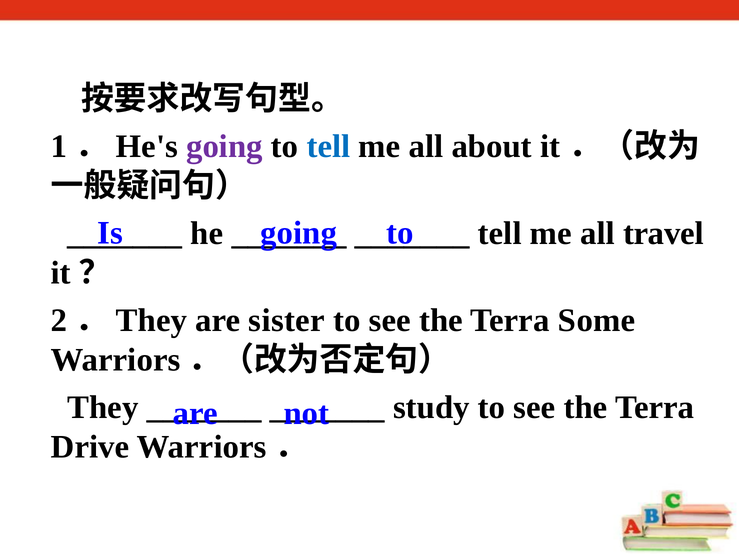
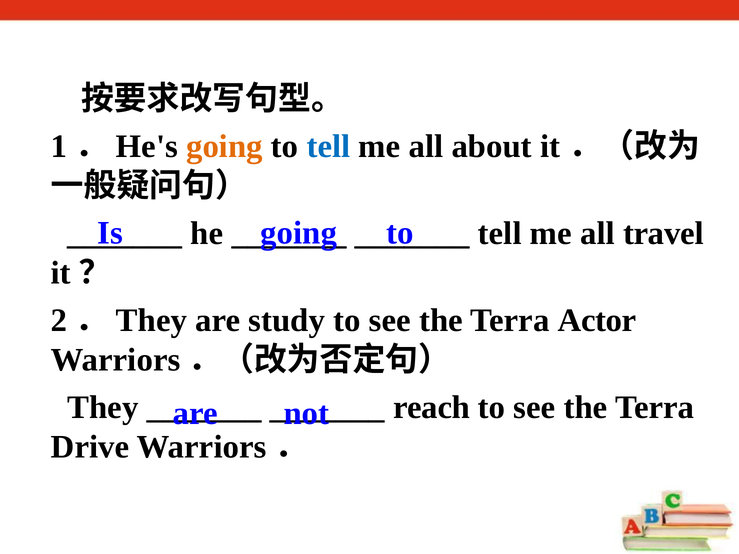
going colour: purple -> orange (224, 147)
sister: sister -> study (287, 321)
Some: Some -> Actor (597, 321)
study: study -> reach (432, 408)
